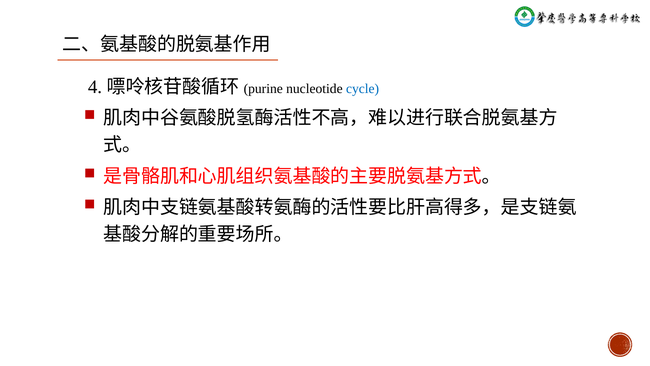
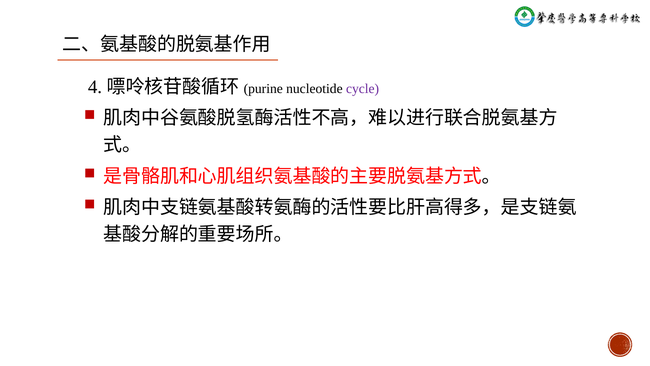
cycle colour: blue -> purple (363, 89)
